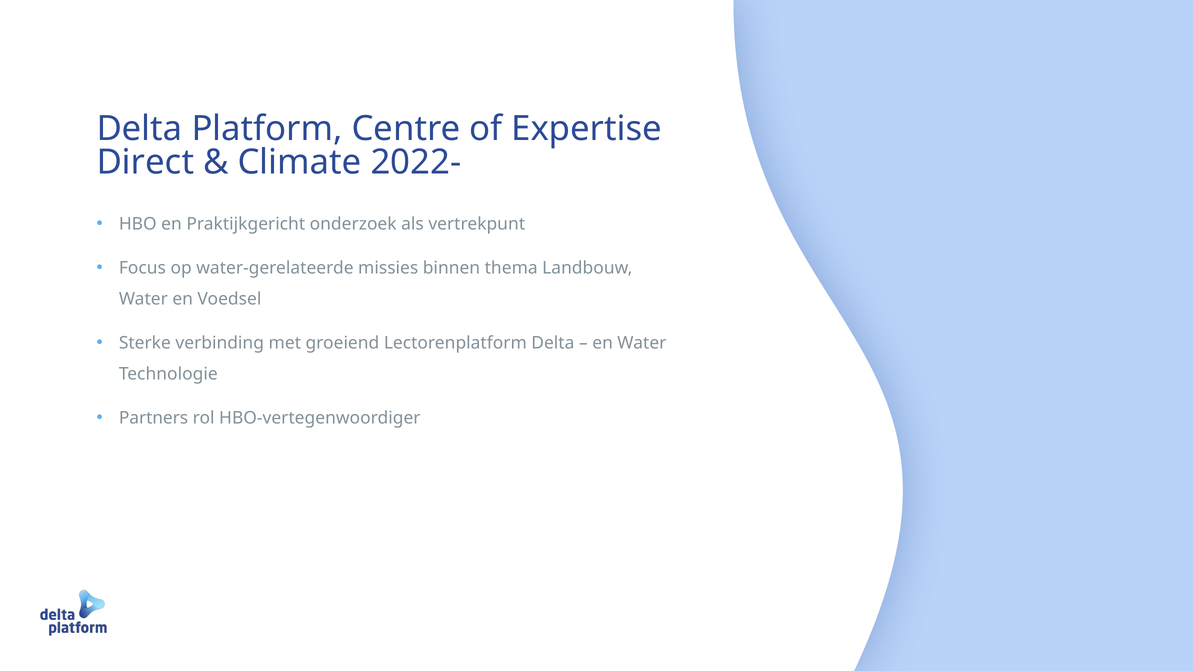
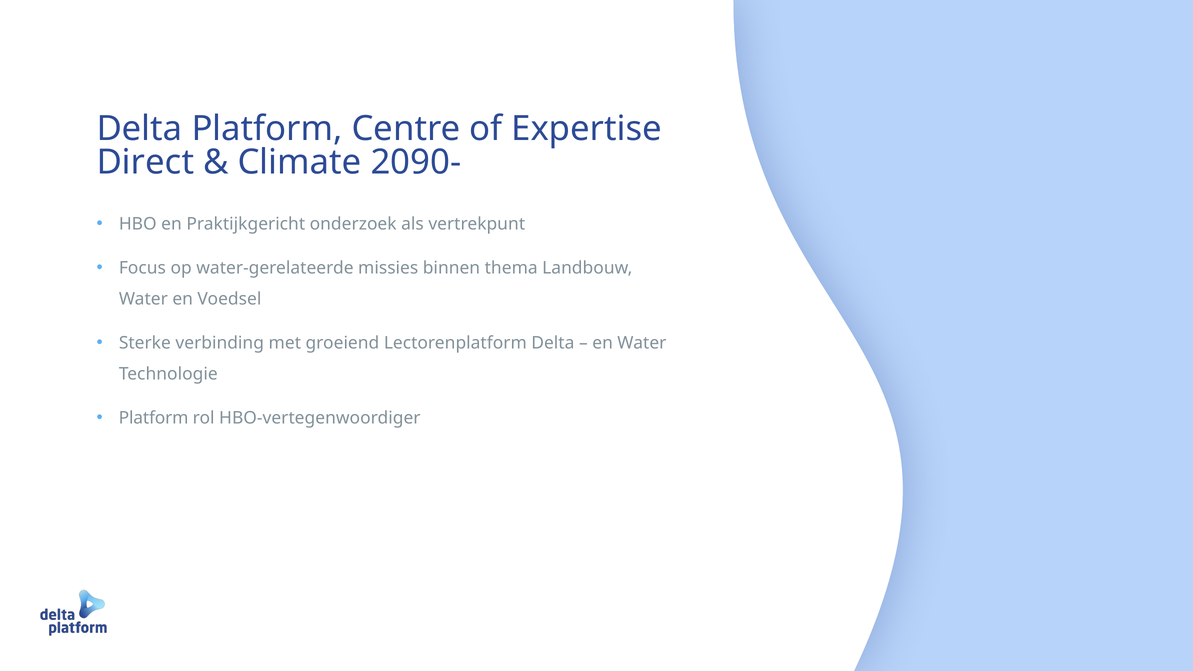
2022-: 2022- -> 2090- (416, 162)
Partners: Partners -> Platform (154, 418)
